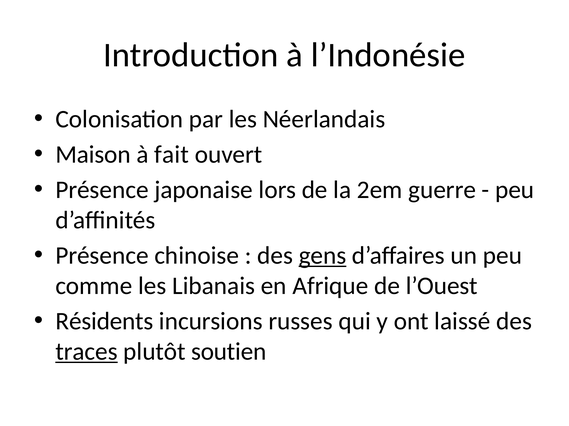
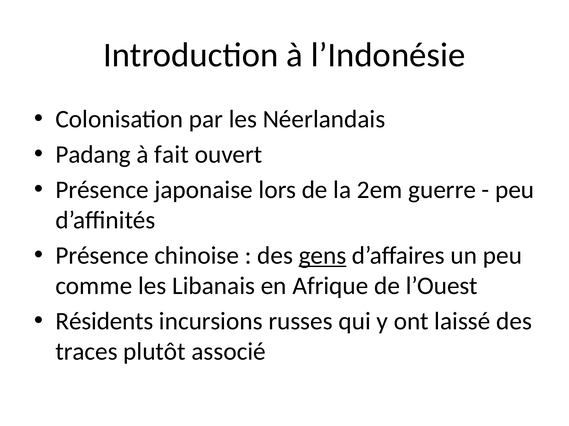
Maison: Maison -> Padang (93, 155)
traces underline: present -> none (87, 352)
soutien: soutien -> associé (229, 352)
